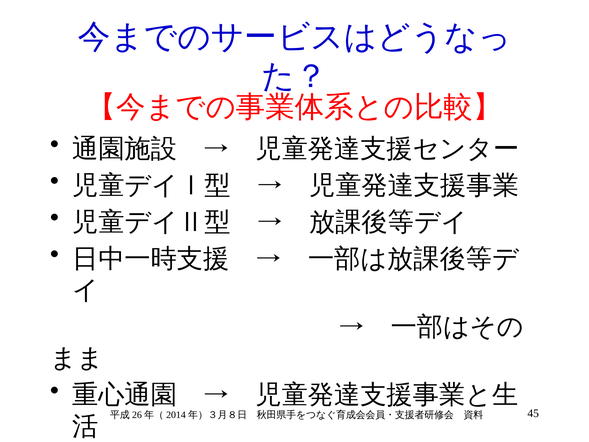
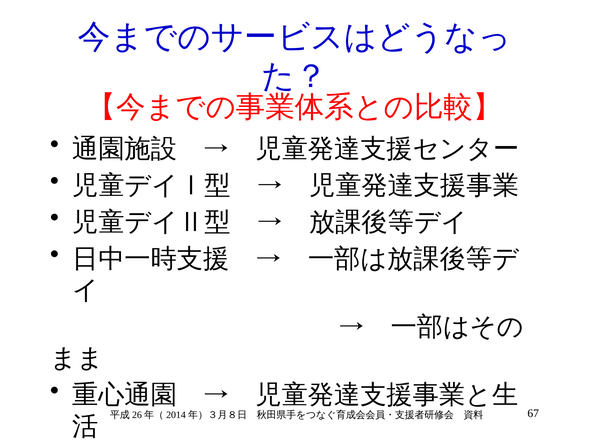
45: 45 -> 67 (533, 413)
